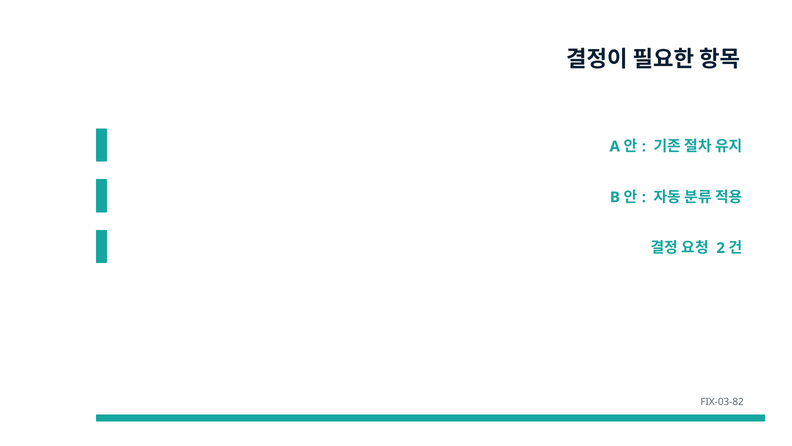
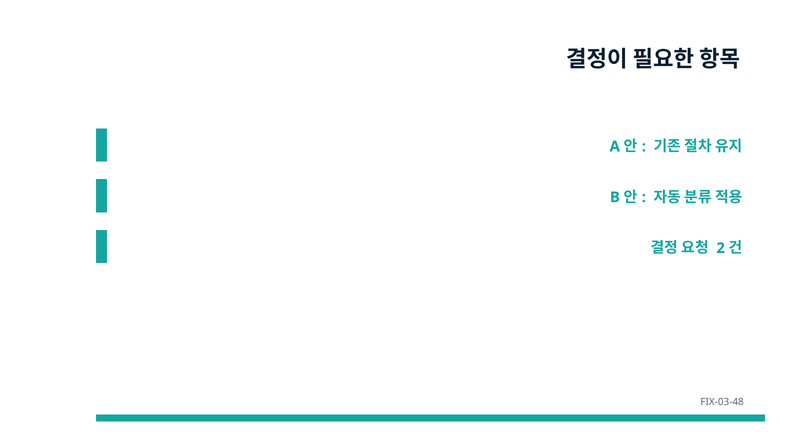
FIX-03-82: FIX-03-82 -> FIX-03-48 (722, 402)
